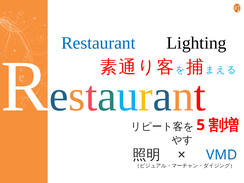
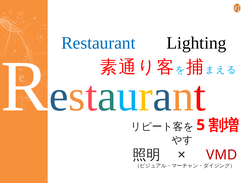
VMD colour: blue -> red (222, 155)
